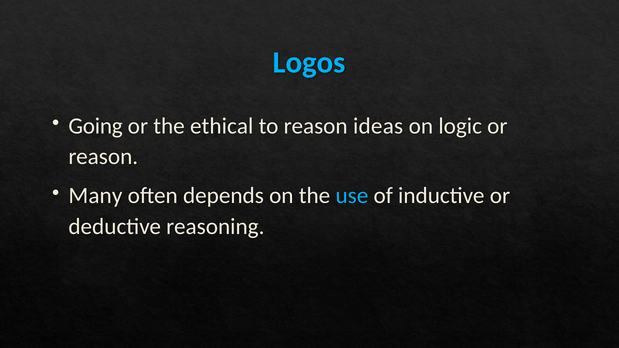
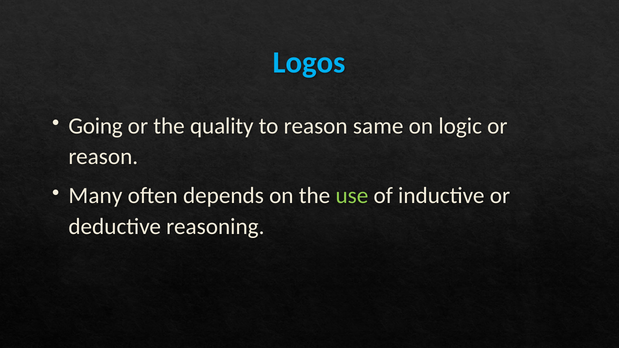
ethical: ethical -> quality (222, 126)
ideas: ideas -> same (378, 126)
use colour: light blue -> light green (352, 196)
